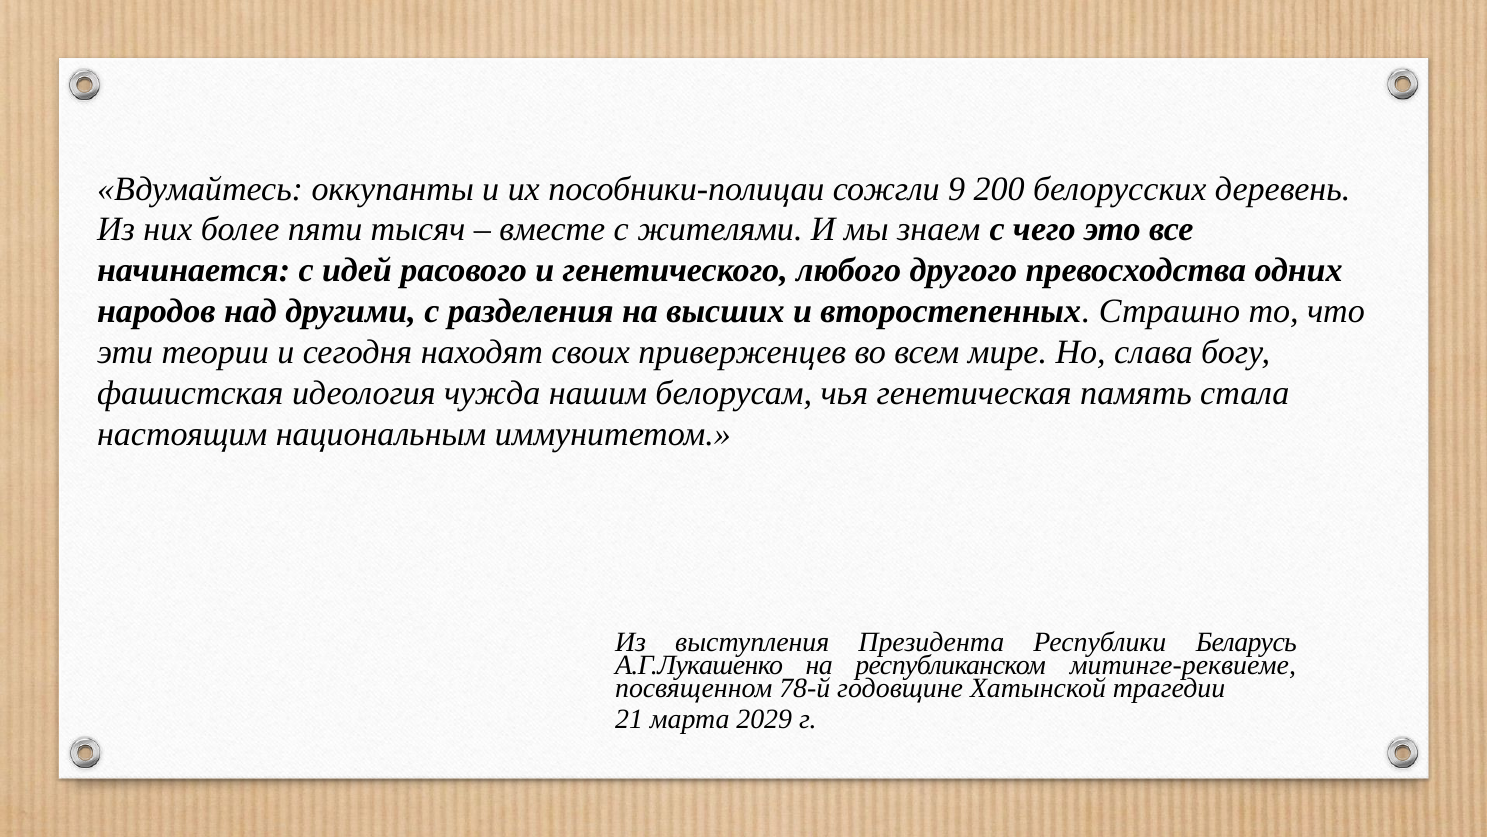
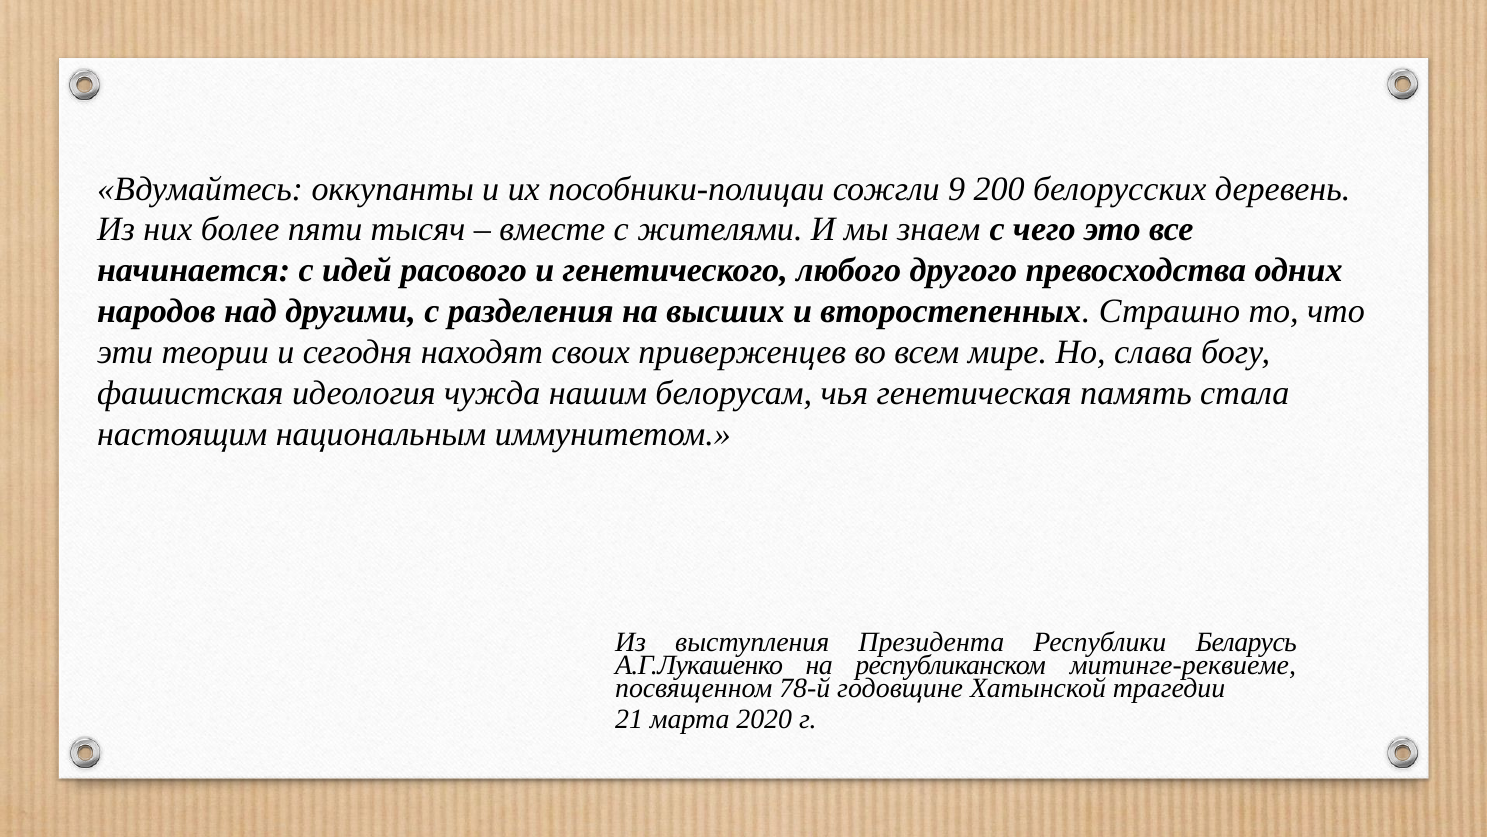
2029: 2029 -> 2020 (764, 719)
